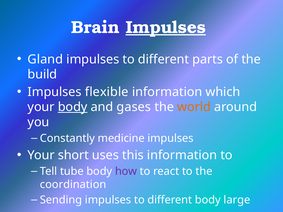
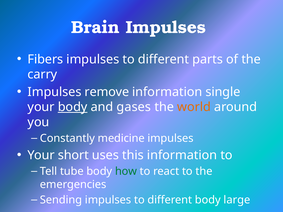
Impulses underline: present -> none (166, 27)
Gland: Gland -> Fibers (45, 59)
build: build -> carry (42, 74)
flexible: flexible -> remove (107, 92)
which: which -> single (223, 92)
how colour: purple -> green (126, 172)
coordination: coordination -> emergencies (73, 185)
